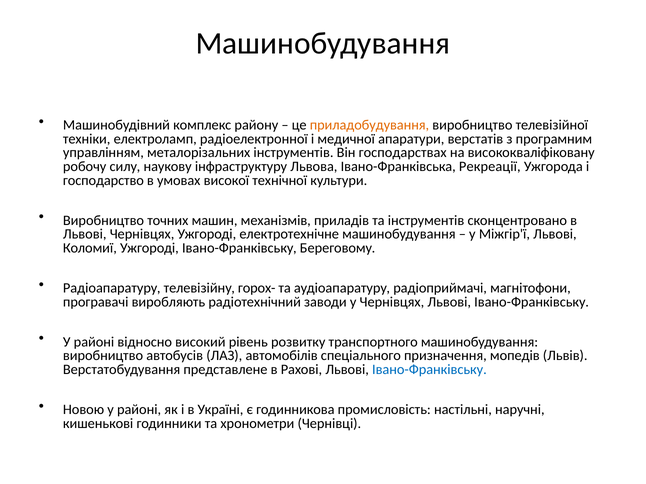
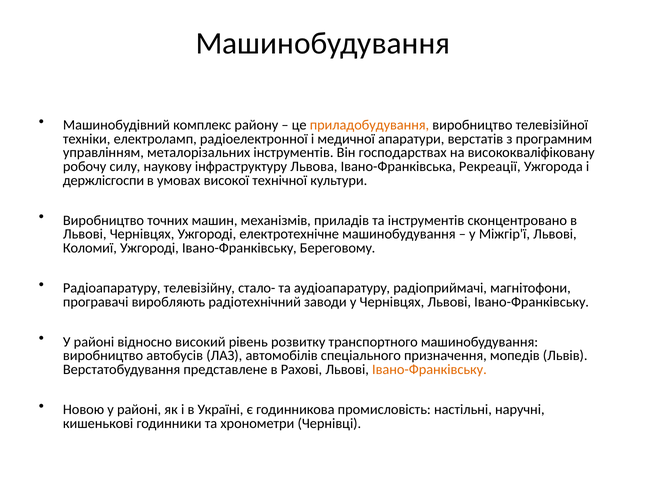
господарство: господарство -> держлісгоспи (103, 180)
горох-: горох- -> стало- (257, 288)
Івано-Франківську colour: blue -> orange (429, 370)
